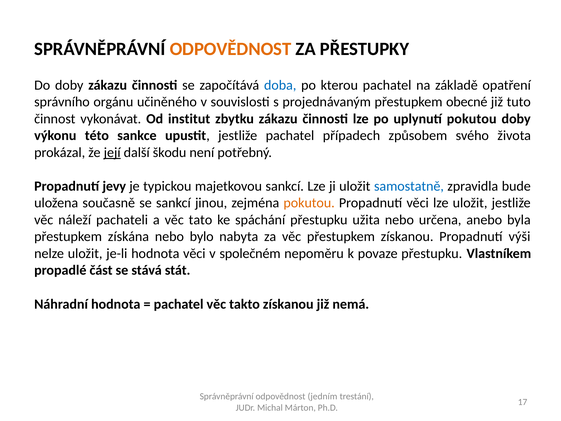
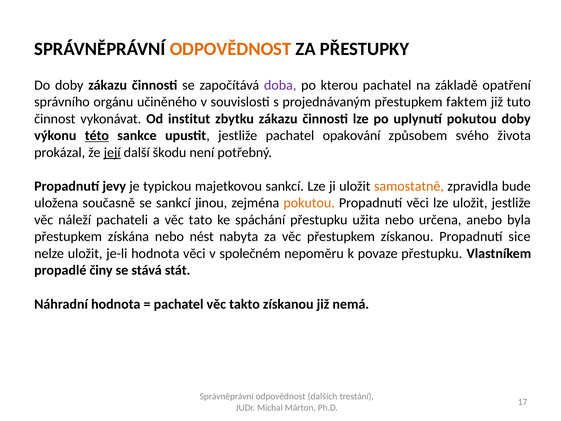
doba colour: blue -> purple (280, 85)
obecné: obecné -> faktem (467, 102)
této underline: none -> present (97, 136)
případech: případech -> opakování (352, 136)
samostatně colour: blue -> orange (409, 186)
bylo: bylo -> nést (202, 237)
výši: výši -> sice (519, 237)
část: část -> činy (101, 270)
jedním: jedním -> dalších (322, 396)
